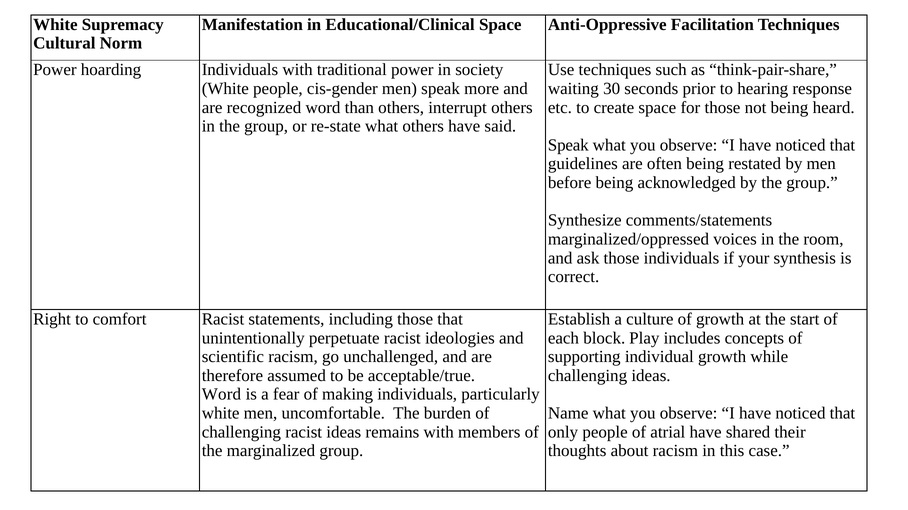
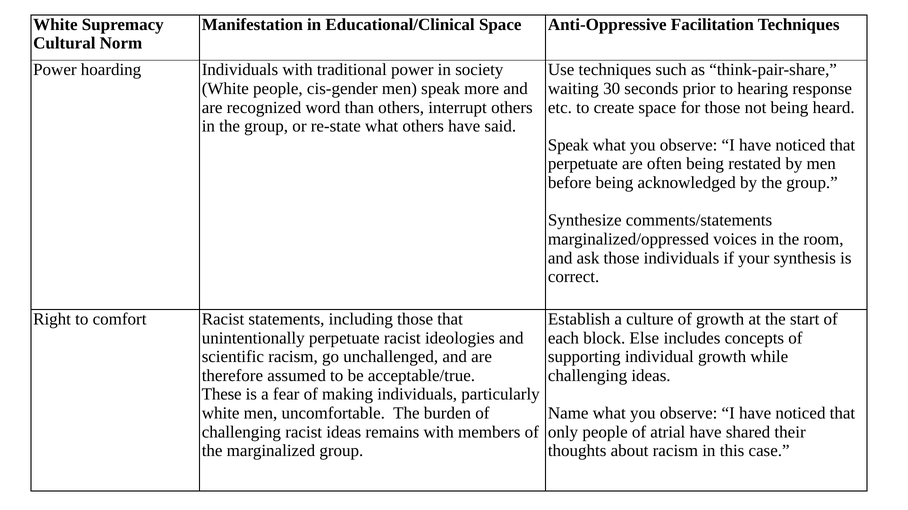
guidelines: guidelines -> perpetuate (583, 164)
Play: Play -> Else (644, 338)
Word: Word -> These (222, 395)
